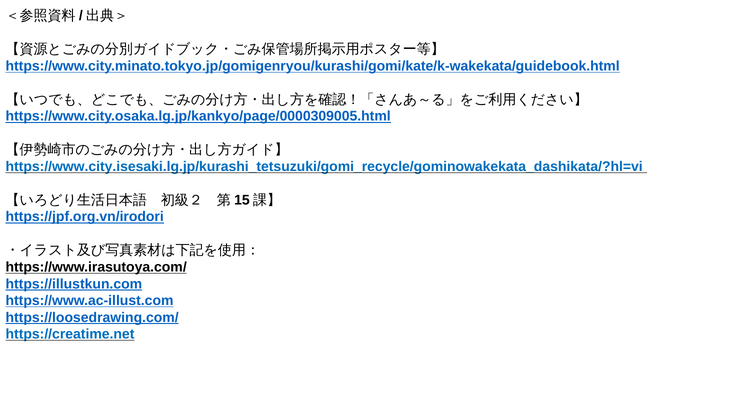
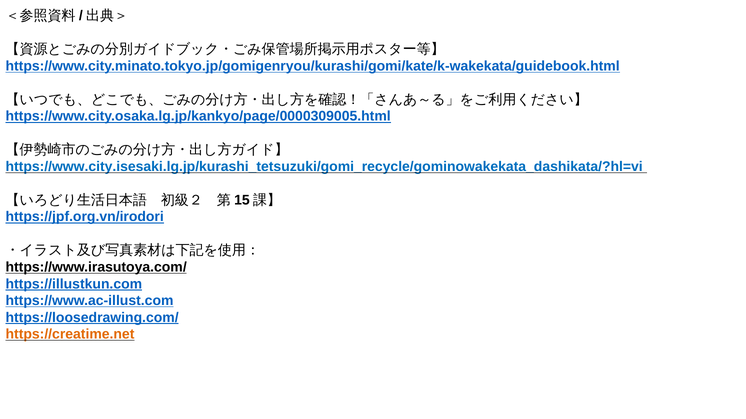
https://creatime.net colour: blue -> orange (70, 335)
